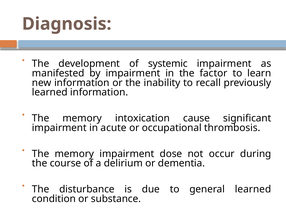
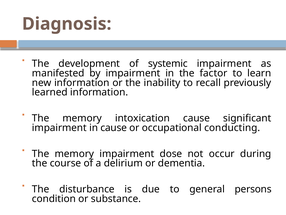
in acute: acute -> cause (114, 127)
thrombosis: thrombosis -> conducting (232, 127)
general learned: learned -> persons (253, 189)
